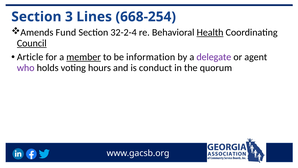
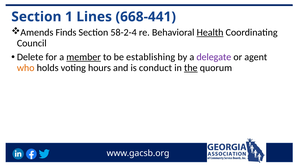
3: 3 -> 1 (69, 17)
668-254: 668-254 -> 668-441 (146, 17)
Fund: Fund -> Finds (66, 32)
32-2-4: 32-2-4 -> 58-2-4 (124, 32)
Council underline: present -> none (32, 43)
Article: Article -> Delete (30, 57)
information: information -> establishing (151, 57)
who colour: purple -> orange (26, 68)
the underline: none -> present (191, 68)
